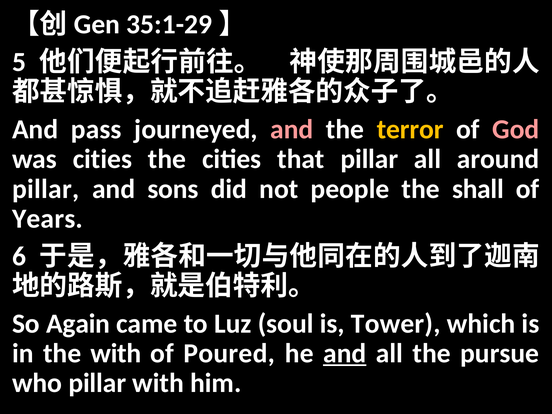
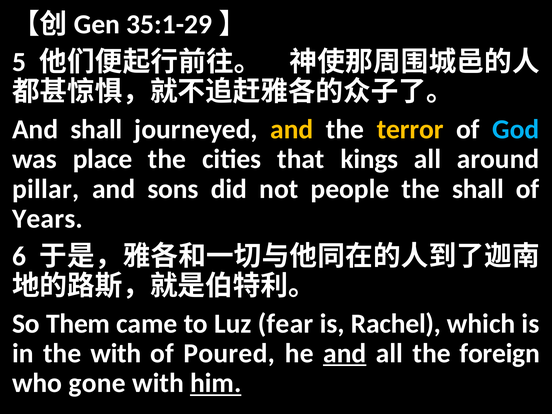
And pass: pass -> shall (96, 129)
and colour: pink -> yellow (292, 129)
God colour: pink -> light blue (516, 129)
was cities: cities -> place (102, 159)
that pillar: pillar -> kings (369, 159)
Again: Again -> Them (78, 324)
soul: soul -> fear (286, 324)
Tower: Tower -> Rachel (396, 324)
pursue: pursue -> foreign (500, 353)
who pillar: pillar -> gone (97, 383)
him underline: none -> present (216, 383)
